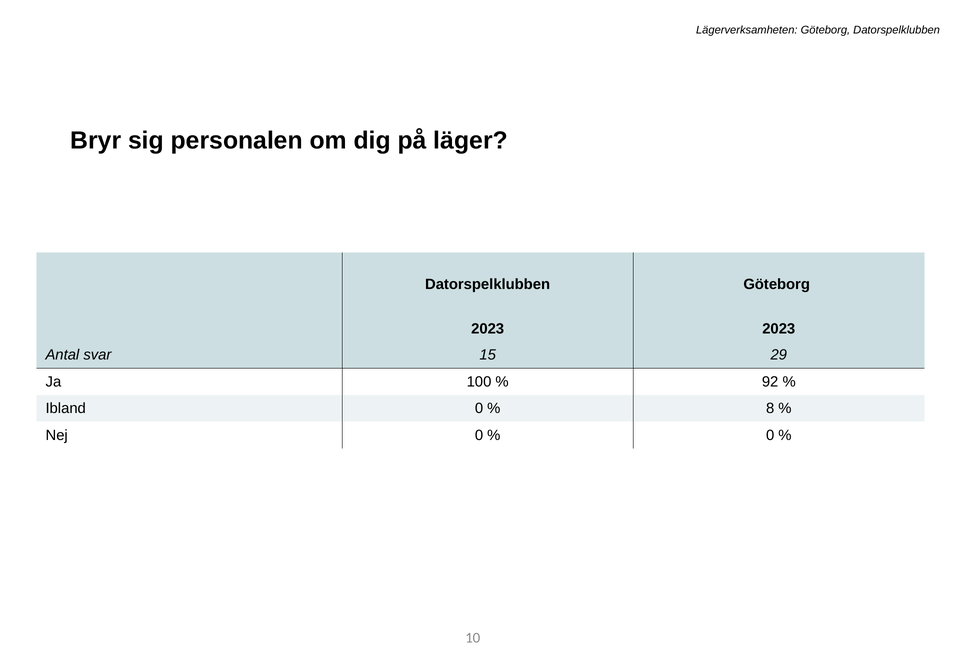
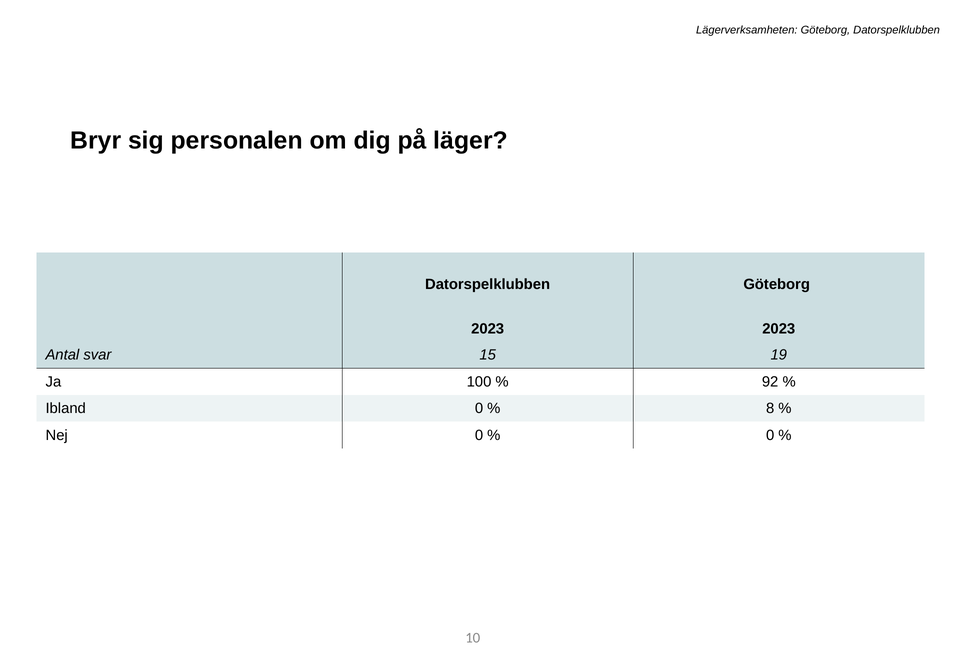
29: 29 -> 19 (779, 355)
